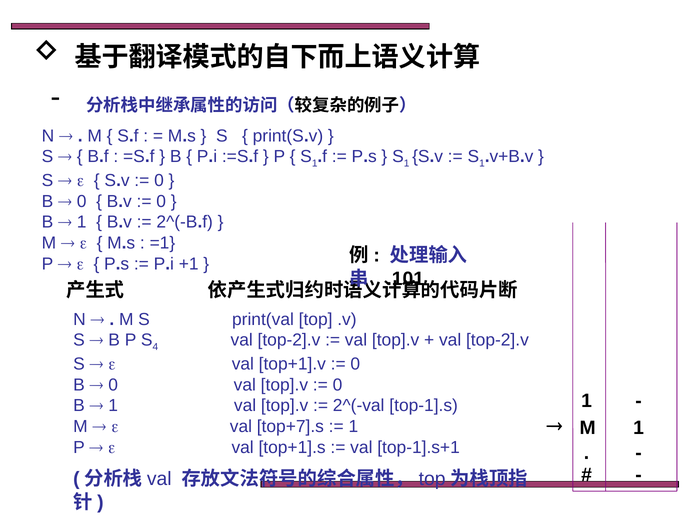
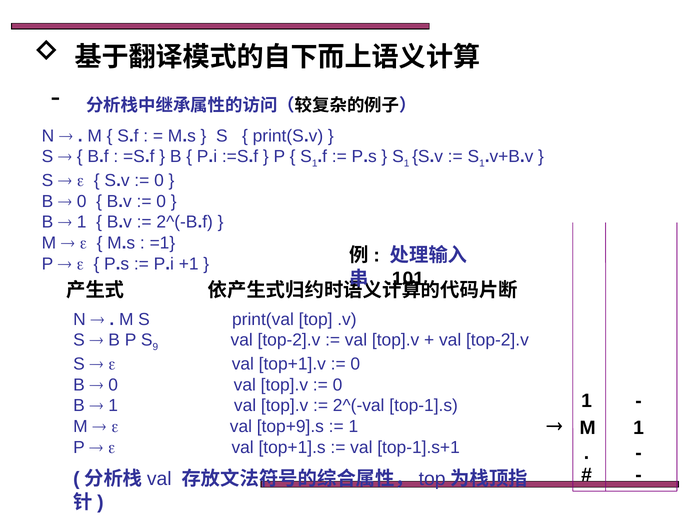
4: 4 -> 9 (155, 347)
top+7].s: top+7].s -> top+9].s (290, 427)
